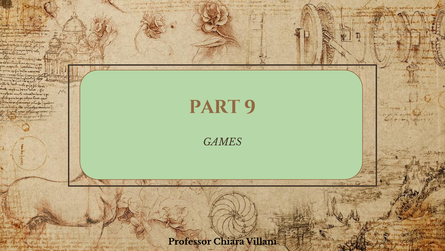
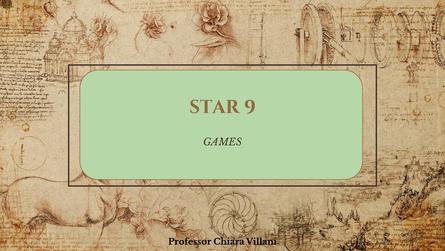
PART: PART -> STAR (214, 107)
